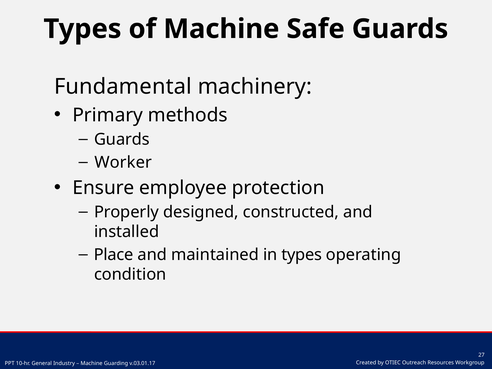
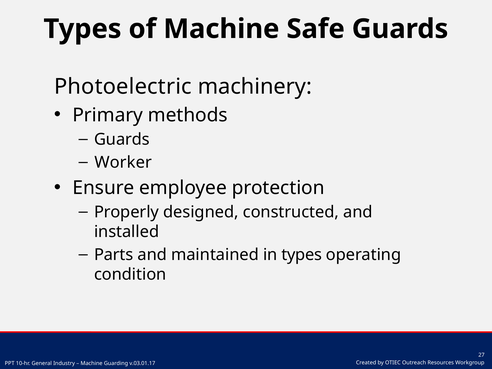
Fundamental: Fundamental -> Photoelectric (123, 87)
Place: Place -> Parts (114, 255)
